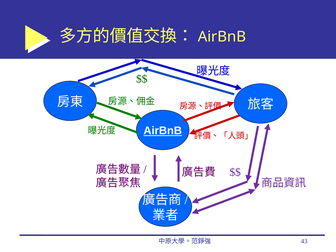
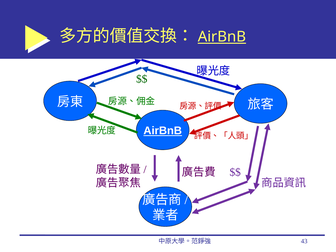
AirBnB underline: none -> present (222, 37)
